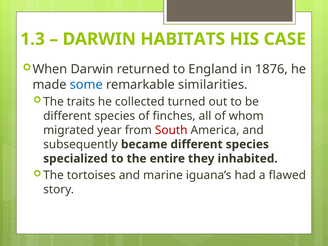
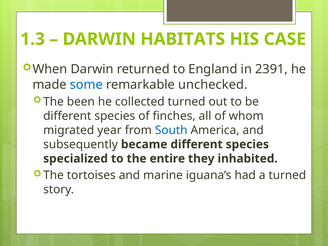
1876: 1876 -> 2391 (271, 69)
similarities: similarities -> unchecked (213, 85)
traits: traits -> been (81, 102)
South colour: red -> blue (171, 130)
a flawed: flawed -> turned (287, 175)
